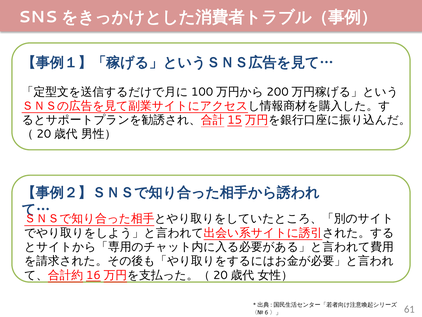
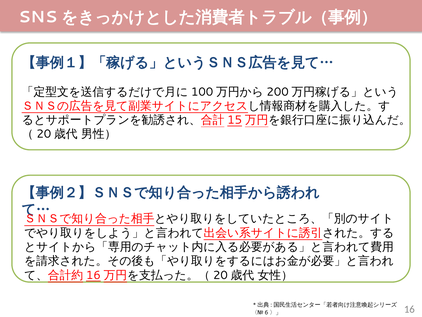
61: 61 -> 16 (409, 309)
